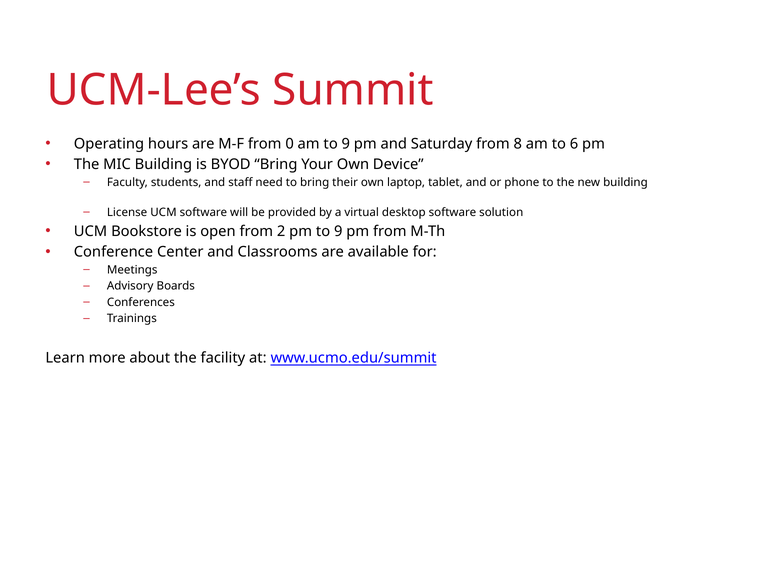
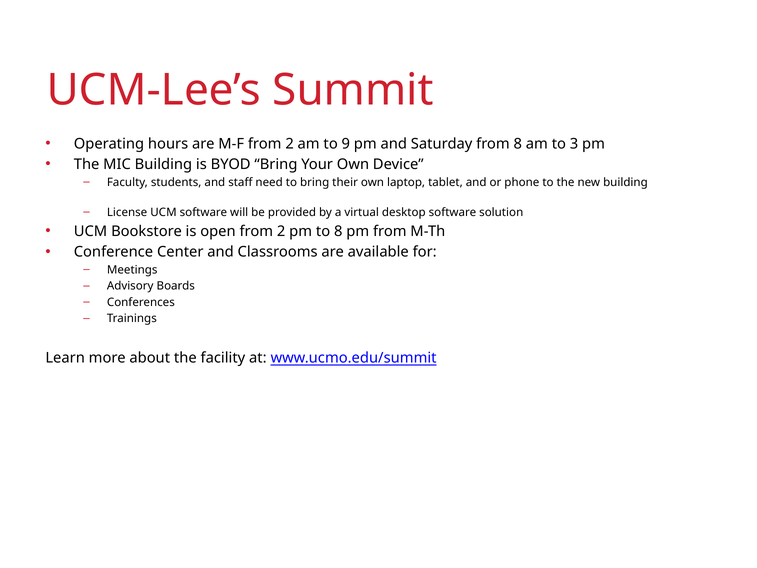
M-F from 0: 0 -> 2 (290, 144)
6: 6 -> 3 (574, 144)
pm to 9: 9 -> 8 (338, 231)
